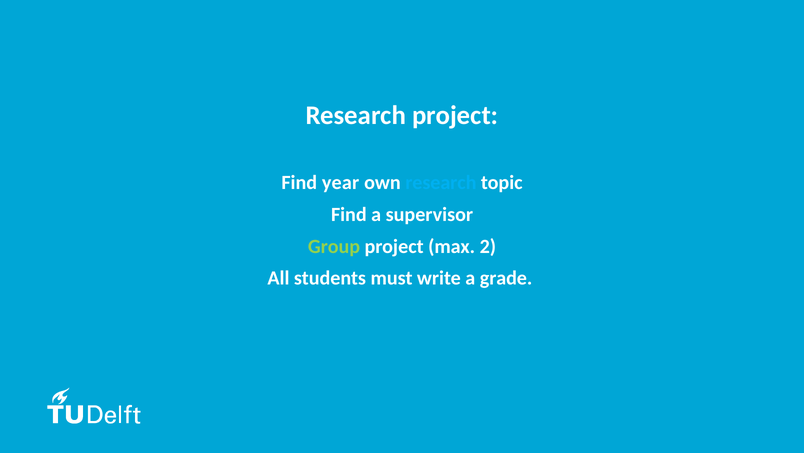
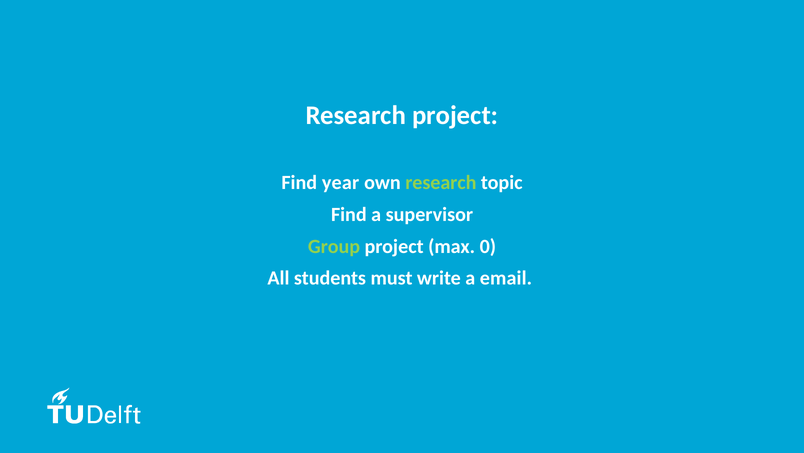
research colour: light blue -> light green (441, 183)
2: 2 -> 0 (488, 246)
grade: grade -> email (506, 278)
